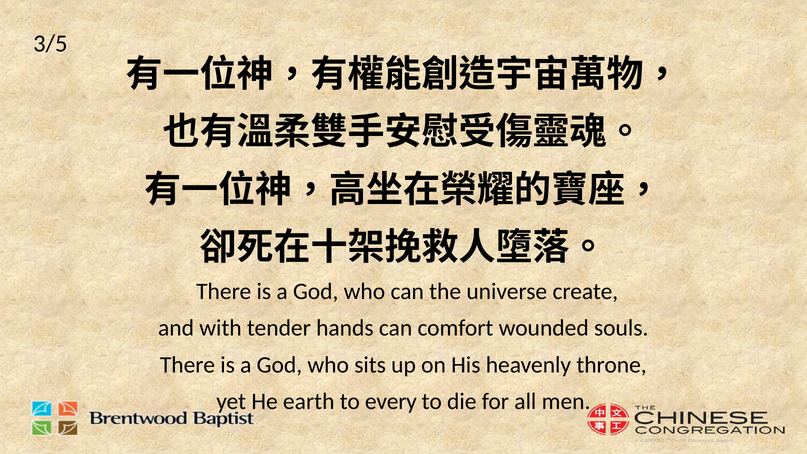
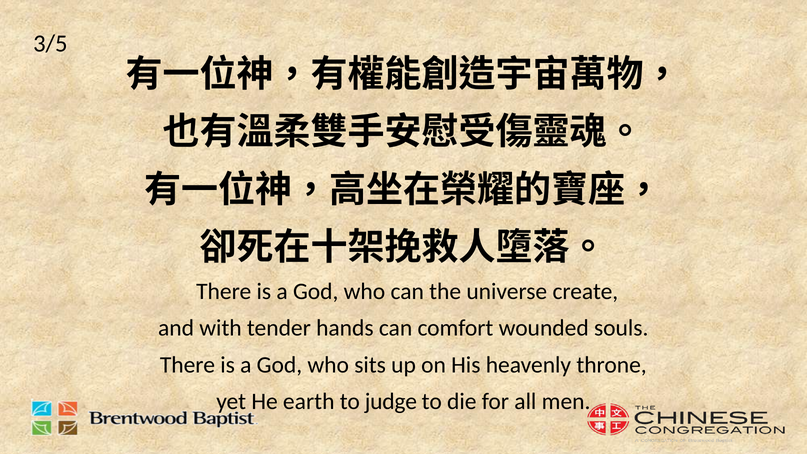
every: every -> judge (391, 401)
